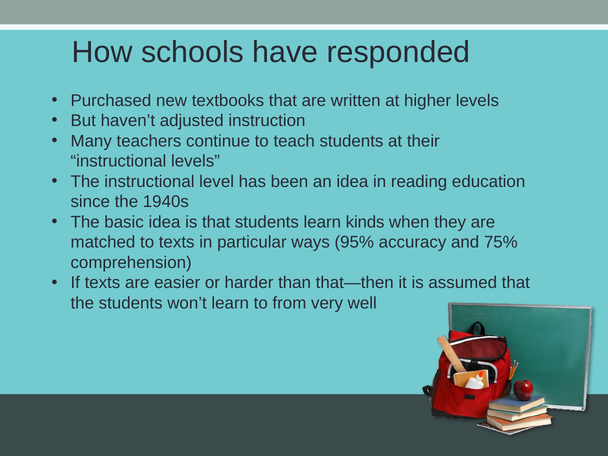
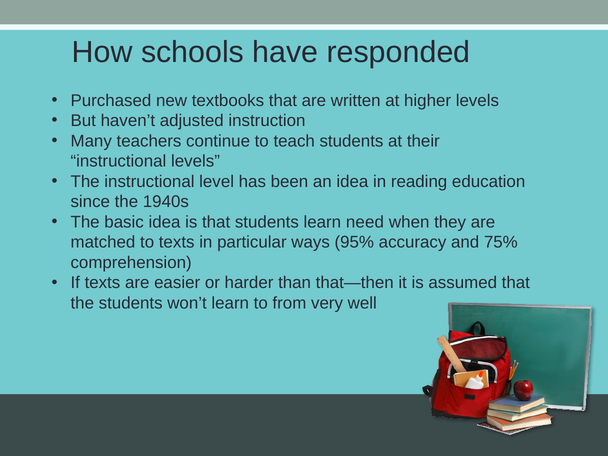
kinds: kinds -> need (365, 222)
